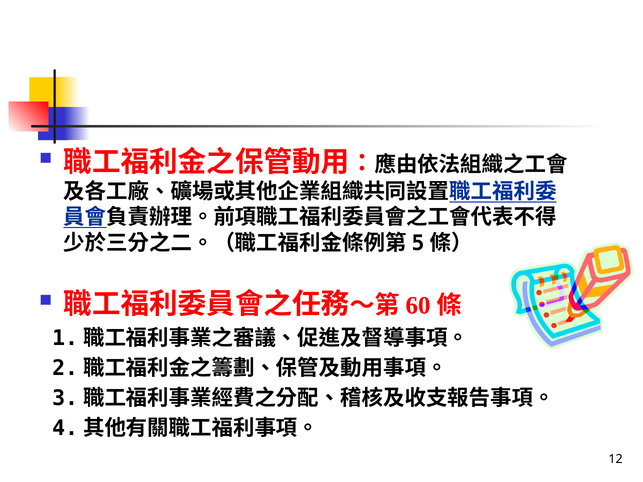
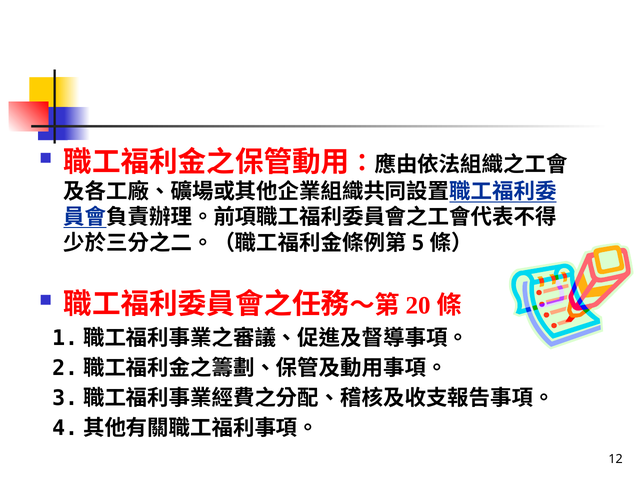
60: 60 -> 20 (418, 306)
